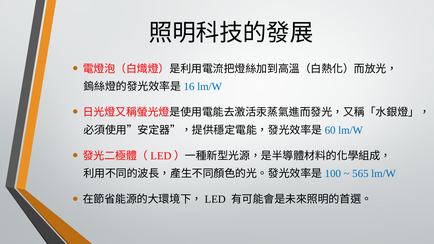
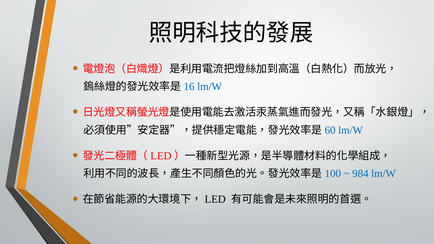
565: 565 -> 984 (360, 174)
